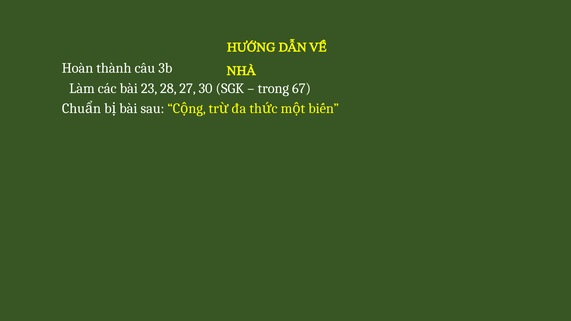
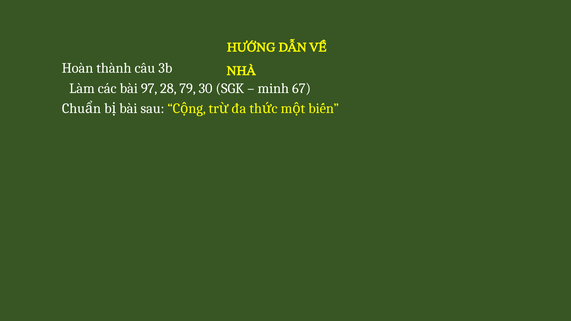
23: 23 -> 97 (149, 88)
27: 27 -> 79 (188, 88)
trong: trong -> minh (273, 88)
